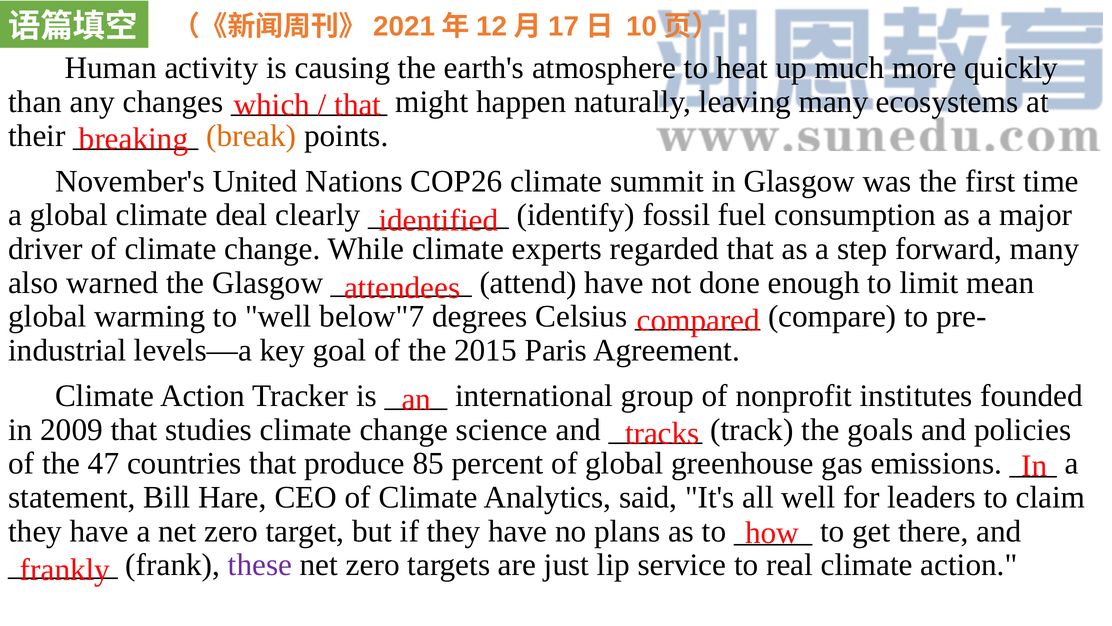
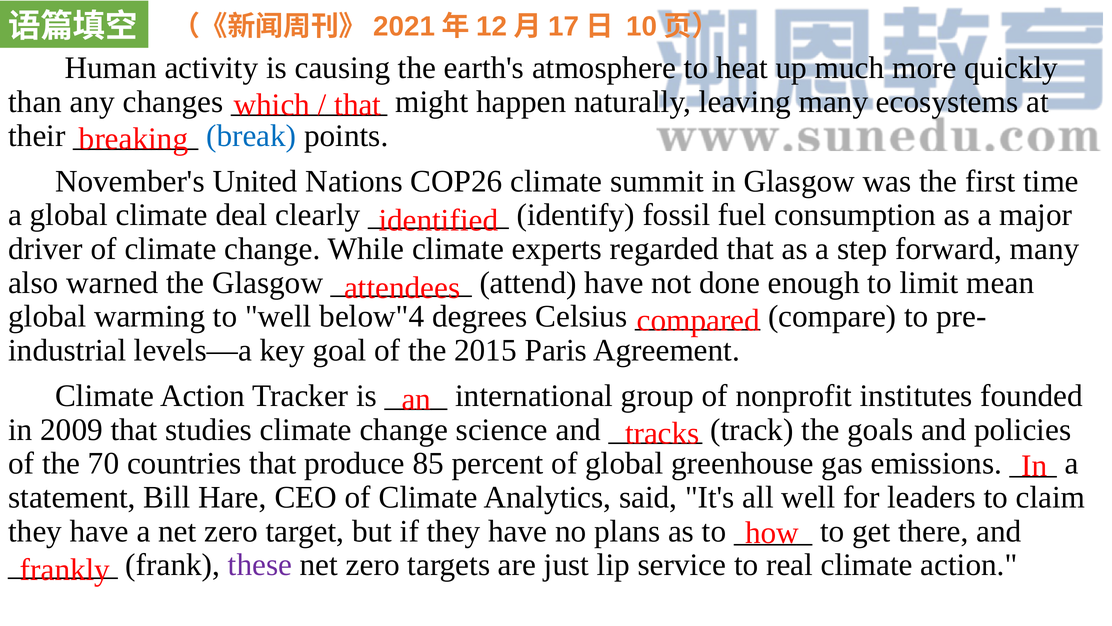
break colour: orange -> blue (251, 136)
below"7: below"7 -> below"4 (372, 316)
47: 47 -> 70 (104, 463)
